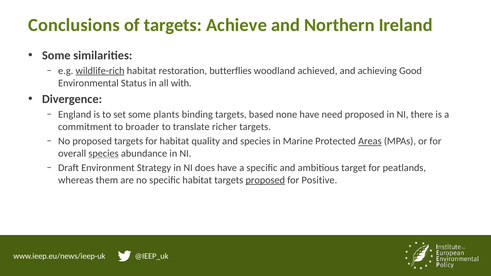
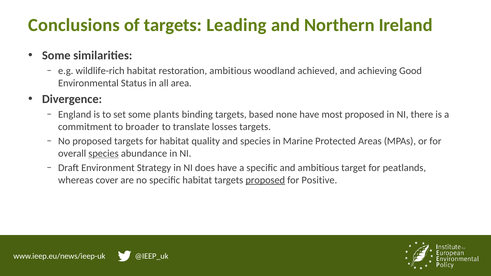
Achieve: Achieve -> Leading (236, 25)
wildlife-rich underline: present -> none (100, 71)
restoration butterflies: butterflies -> ambitious (230, 71)
with: with -> area (181, 83)
need: need -> most (332, 115)
richer: richer -> losses (224, 127)
Areas underline: present -> none (370, 141)
them: them -> cover (107, 180)
